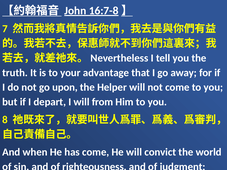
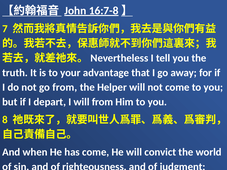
go upon: upon -> from (65, 87)
